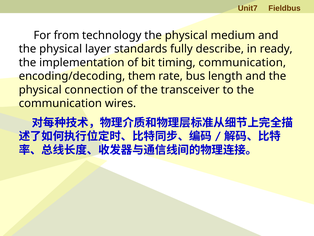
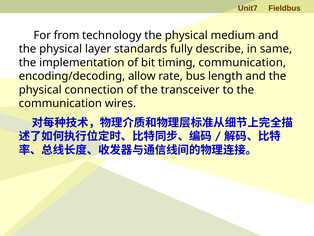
ready: ready -> same (276, 49)
them: them -> allow (142, 76)
